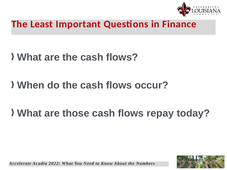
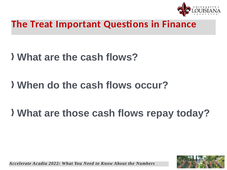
Least: Least -> Treat (42, 24)
